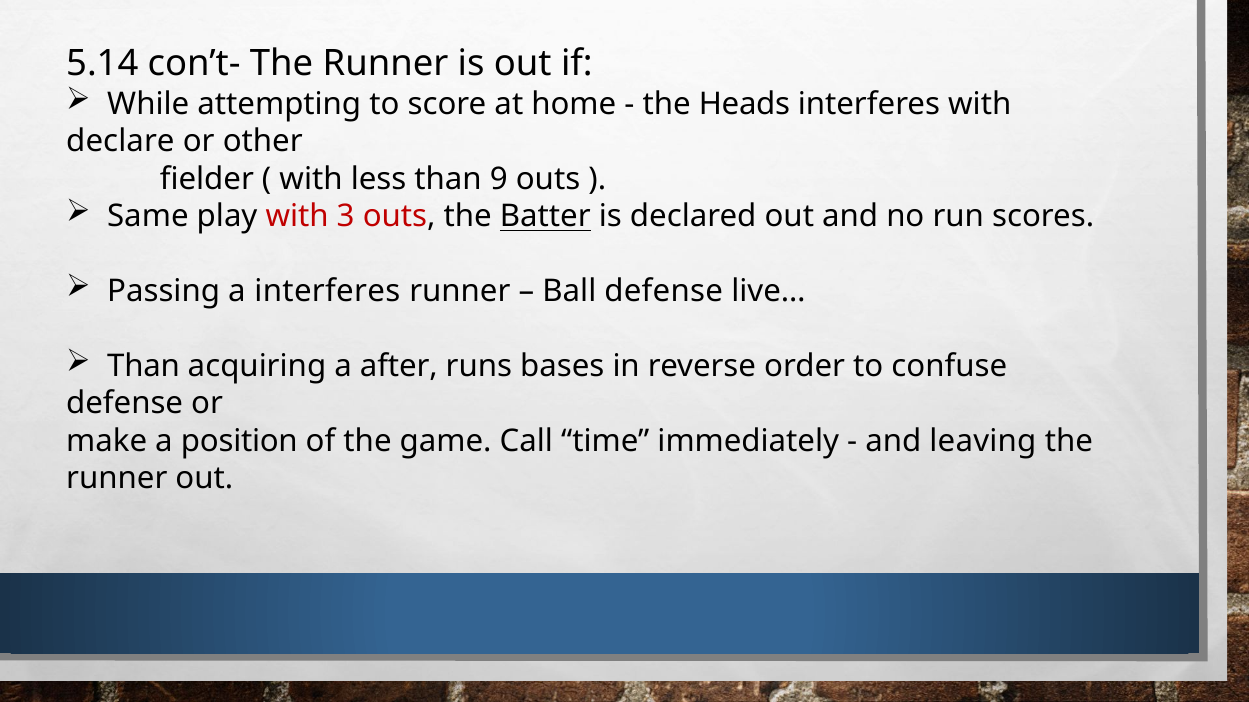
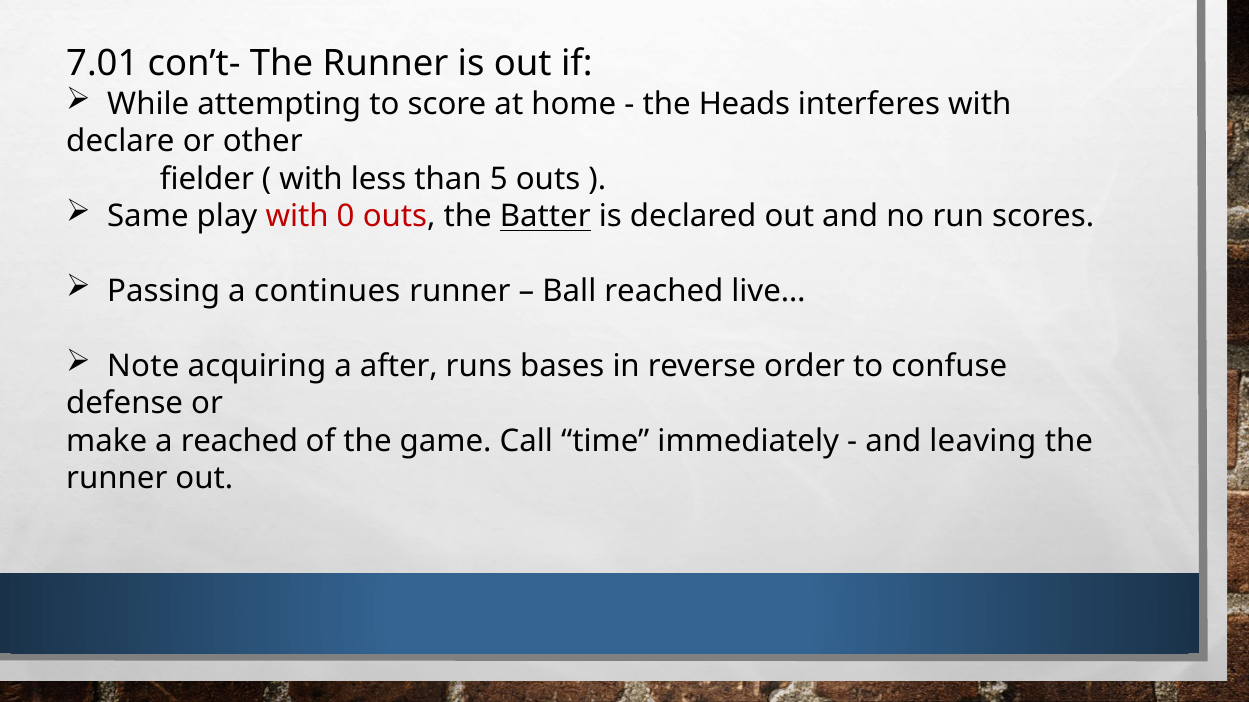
5.14: 5.14 -> 7.01 (102, 64)
9: 9 -> 5 (499, 179)
3: 3 -> 0 (346, 216)
a interferes: interferes -> continues (327, 291)
Ball defense: defense -> reached (664, 291)
Than: Than -> Note (143, 366)
a position: position -> reached (239, 441)
